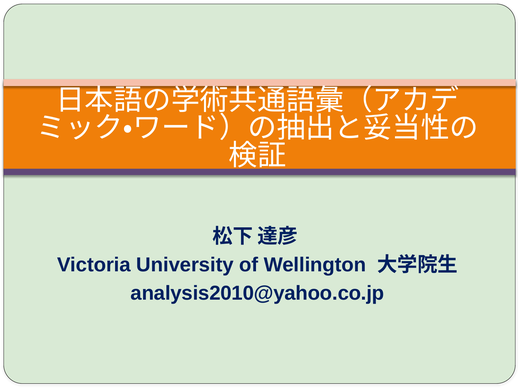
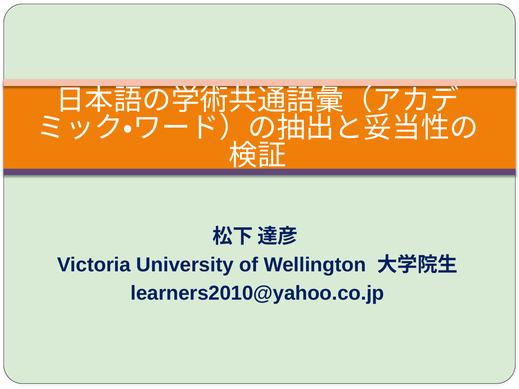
analysis2010@yahoo.co.jp: analysis2010@yahoo.co.jp -> learners2010@yahoo.co.jp (257, 293)
